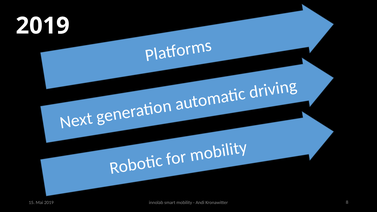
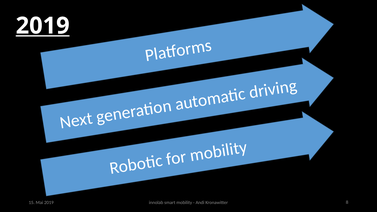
2019 underline: none -> present (43, 26)
